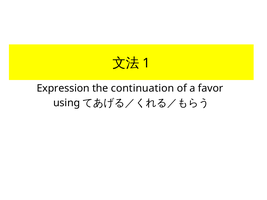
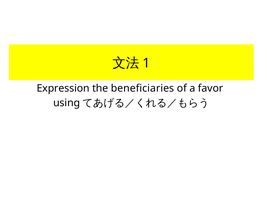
continuation: continuation -> beneficiaries (143, 88)
